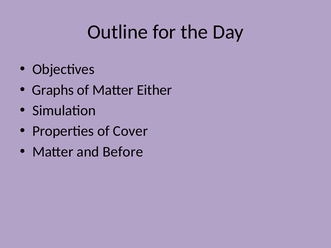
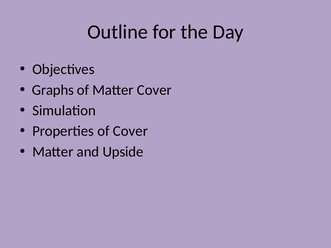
Matter Either: Either -> Cover (154, 90)
Before: Before -> Upside (123, 152)
